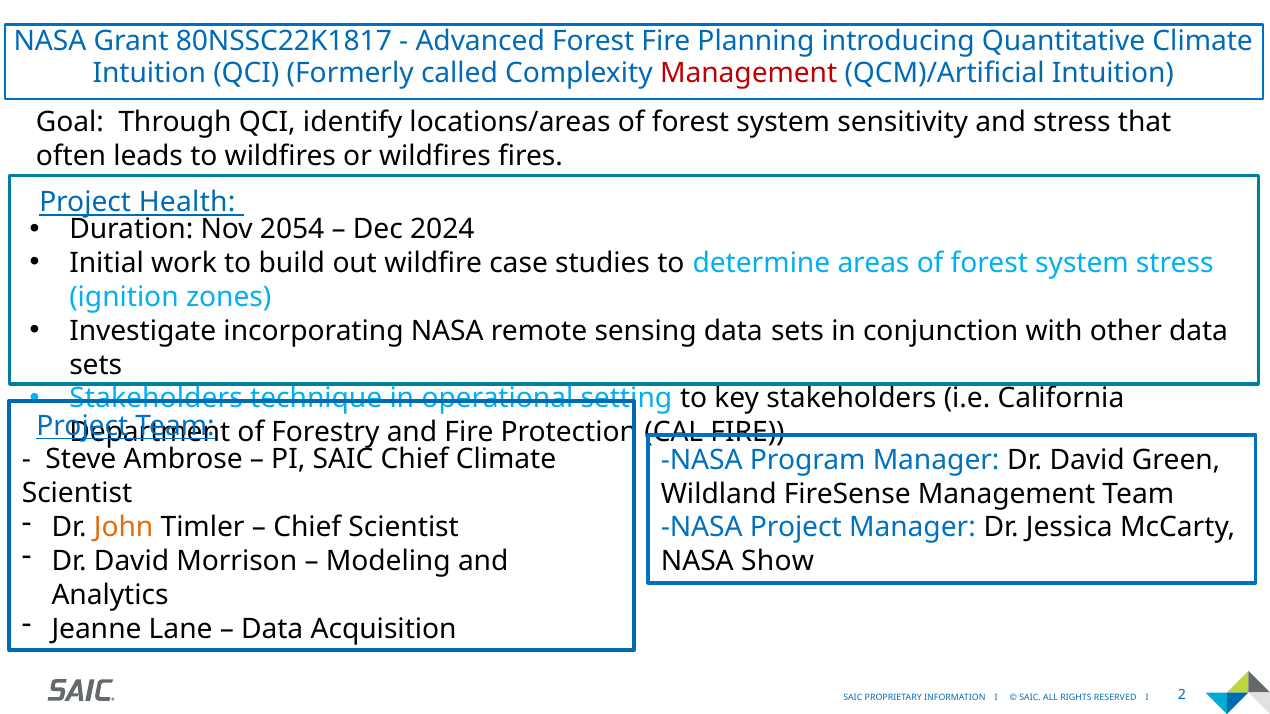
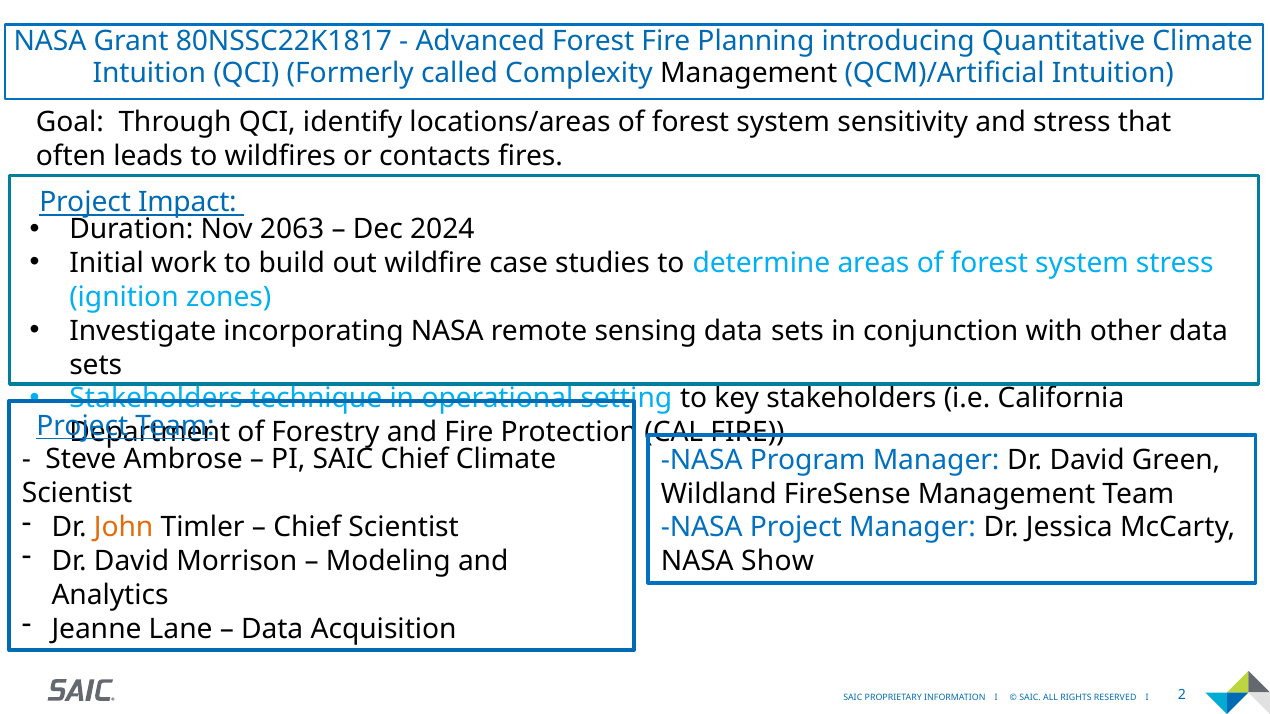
Management colour: red -> black (749, 73)
or wildfires: wildfires -> contacts (435, 156)
Health: Health -> Impact (187, 202)
2054: 2054 -> 2063 (292, 230)
